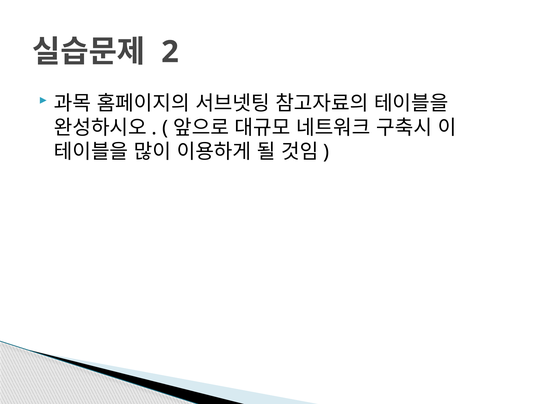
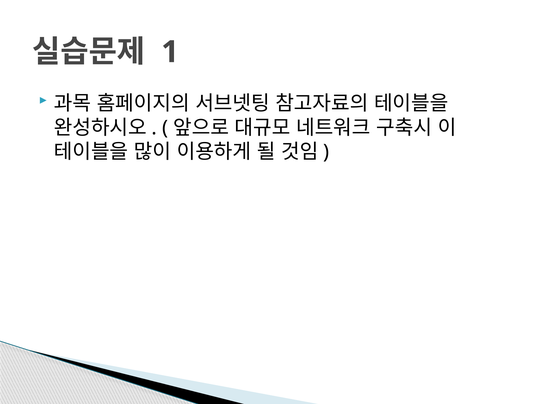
2: 2 -> 1 (170, 52)
